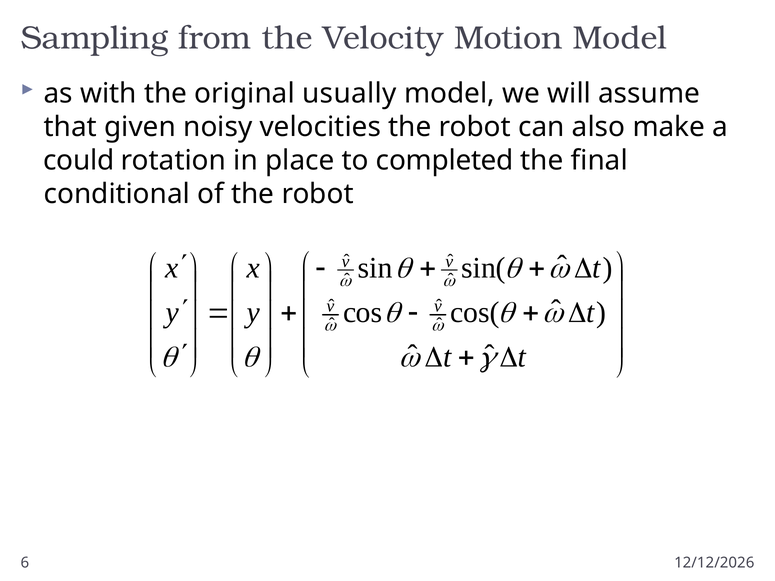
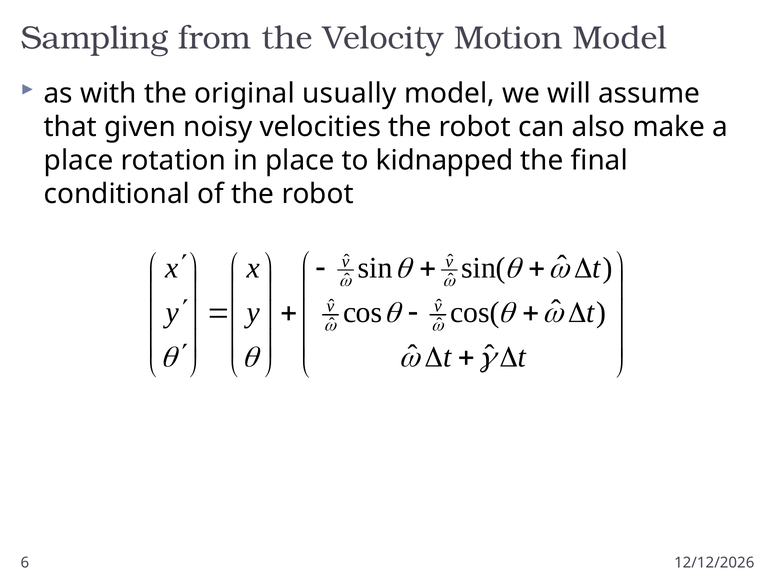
could: could -> place (79, 161)
completed: completed -> kidnapped (445, 161)
